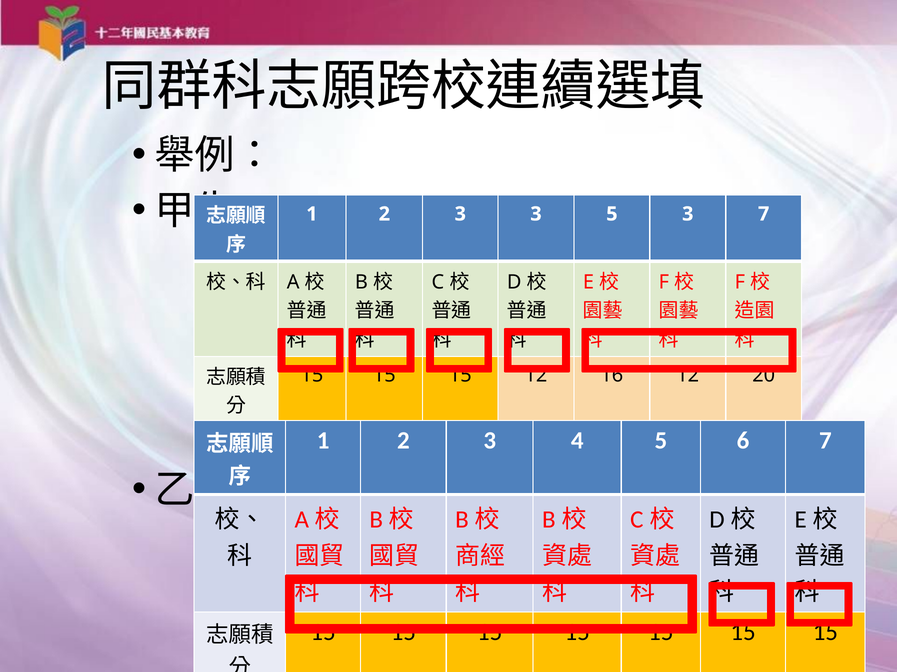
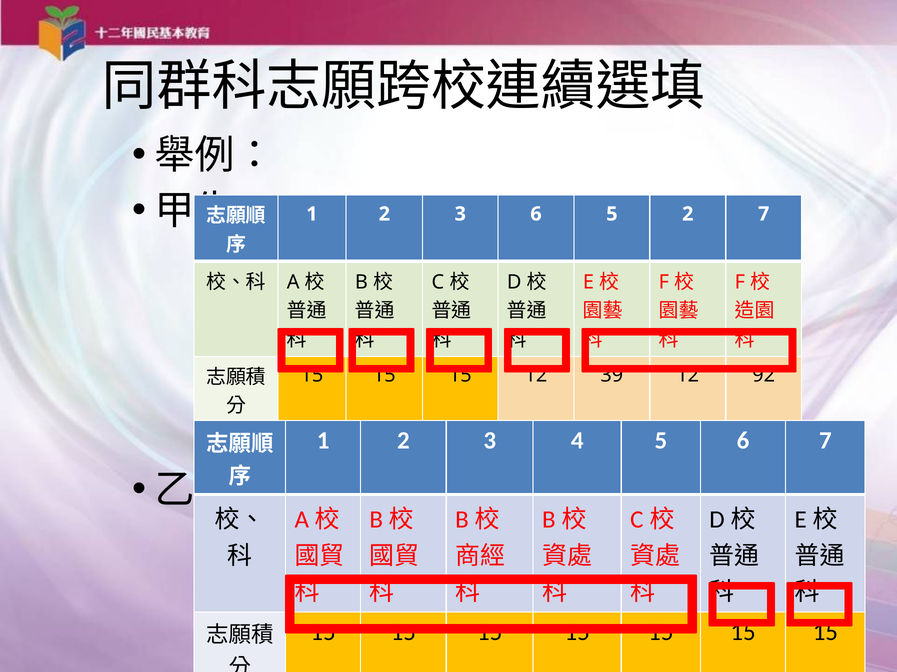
3 3: 3 -> 6 (536, 214)
5 3: 3 -> 2 (688, 214)
16: 16 -> 39 (612, 376)
20: 20 -> 92 (764, 376)
